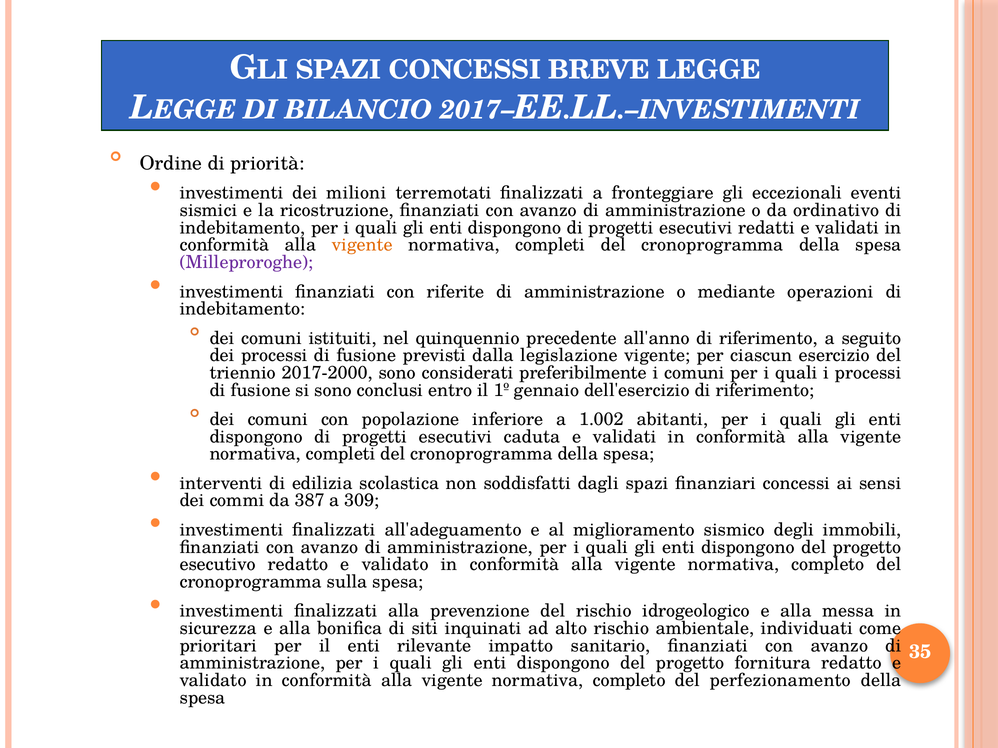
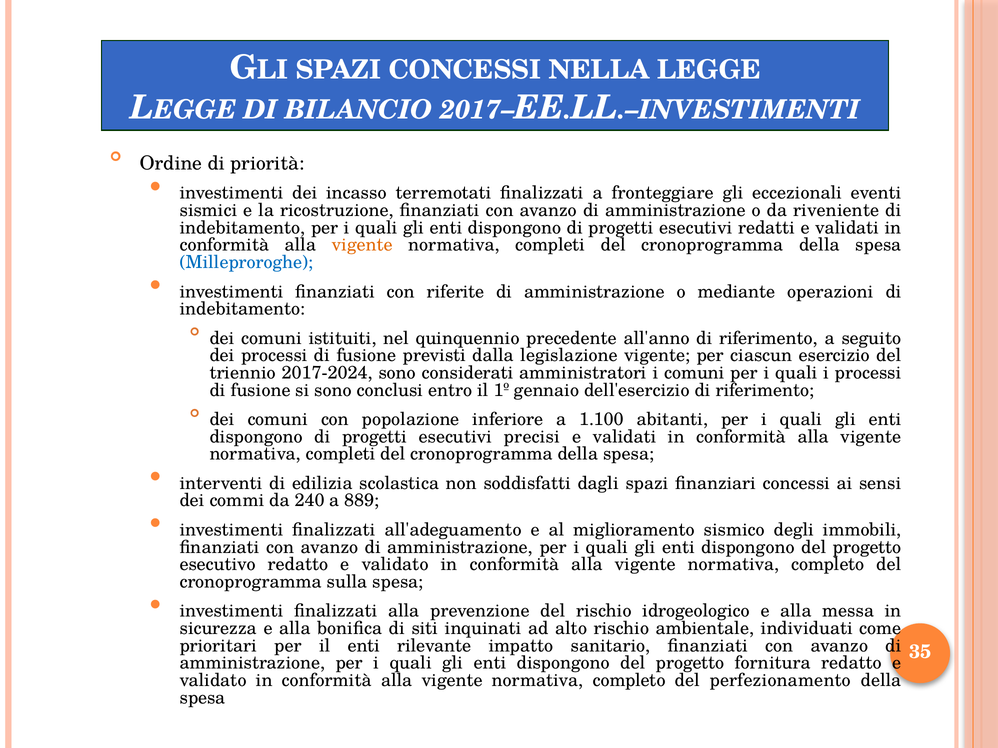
BREVE: BREVE -> NELLA (599, 70)
milioni: milioni -> incasso (356, 193)
ordinativo: ordinativo -> riveniente (836, 211)
Milleproroghe colour: purple -> blue (247, 262)
2017-2000: 2017-2000 -> 2017-2024 (327, 373)
preferibilmente: preferibilmente -> amministratori (583, 373)
1.002: 1.002 -> 1.100 (602, 420)
caduta: caduta -> precisi (532, 437)
387: 387 -> 240 (310, 501)
309: 309 -> 889 (362, 501)
